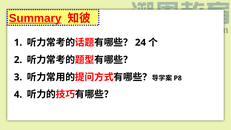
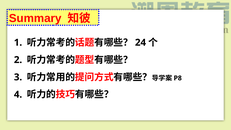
Summary underline: present -> none (35, 18)
